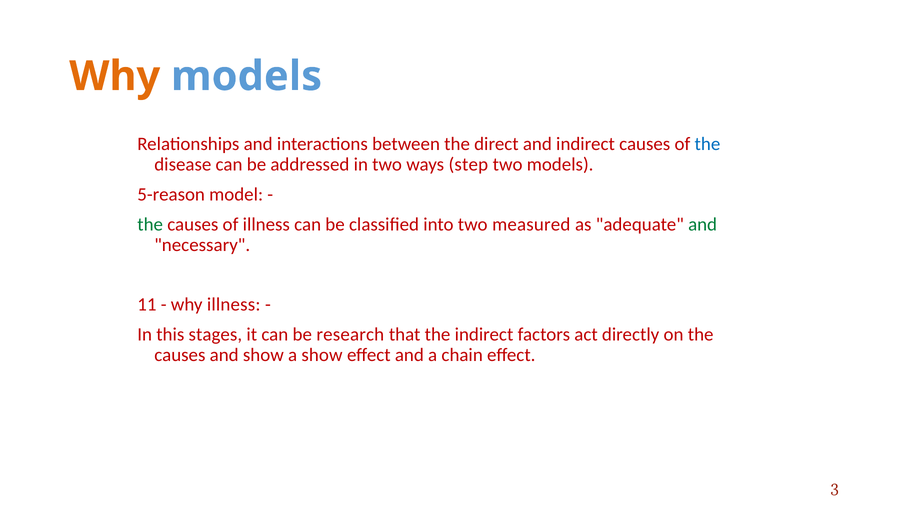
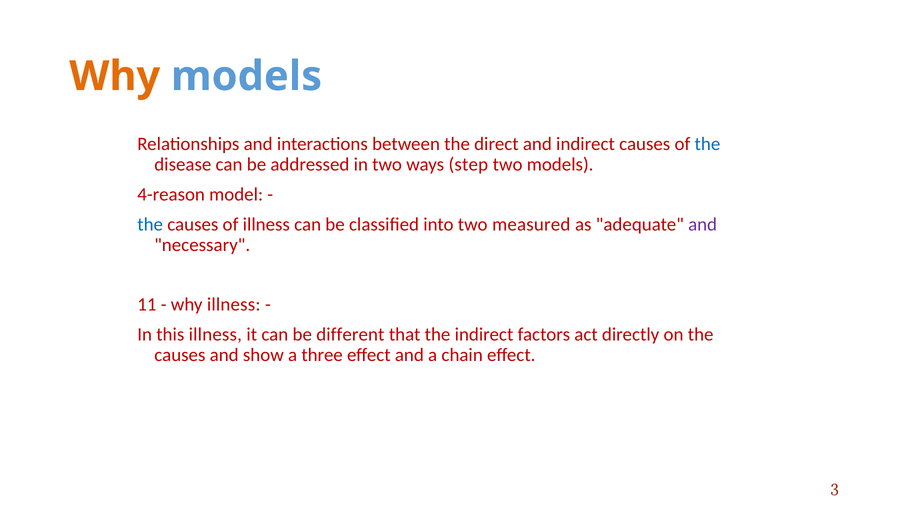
5-reason: 5-reason -> 4-reason (171, 194)
the colour: green -> blue (150, 224)
and colour: green -> purple (703, 224)
this stages: stages -> illness (215, 334)
research: research -> different (350, 334)
a show: show -> three (322, 355)
